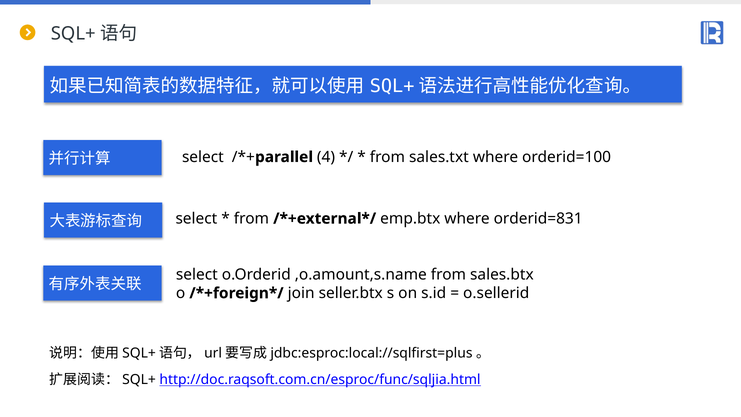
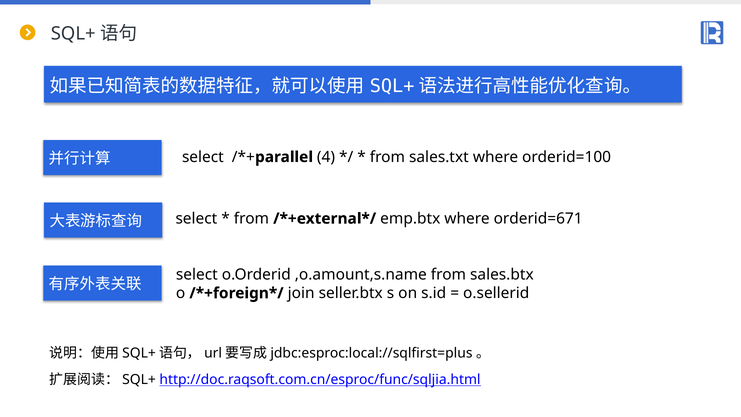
orderid=831: orderid=831 -> orderid=671 (538, 219)
